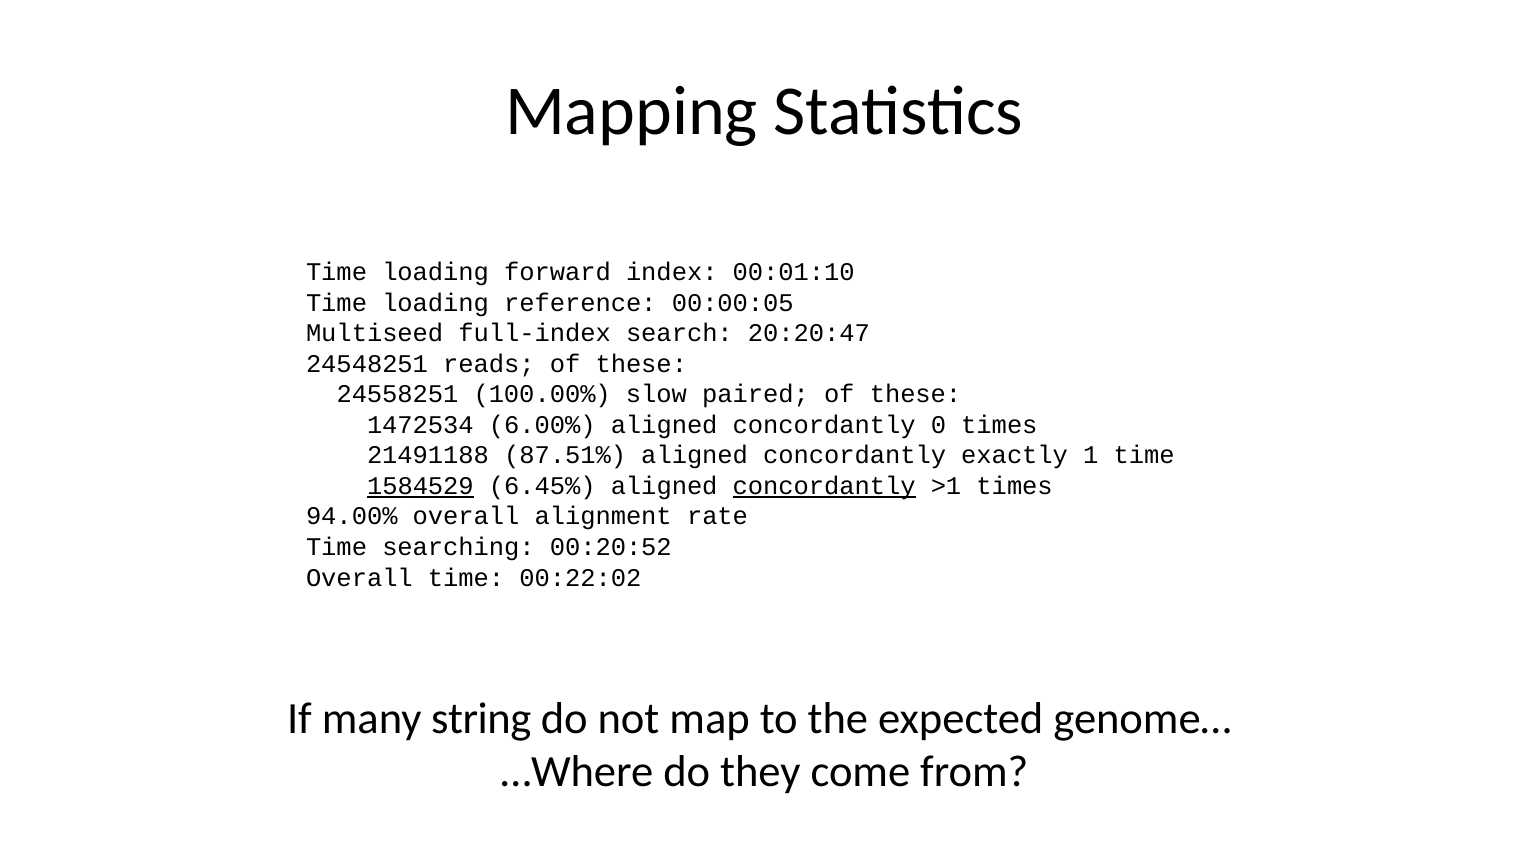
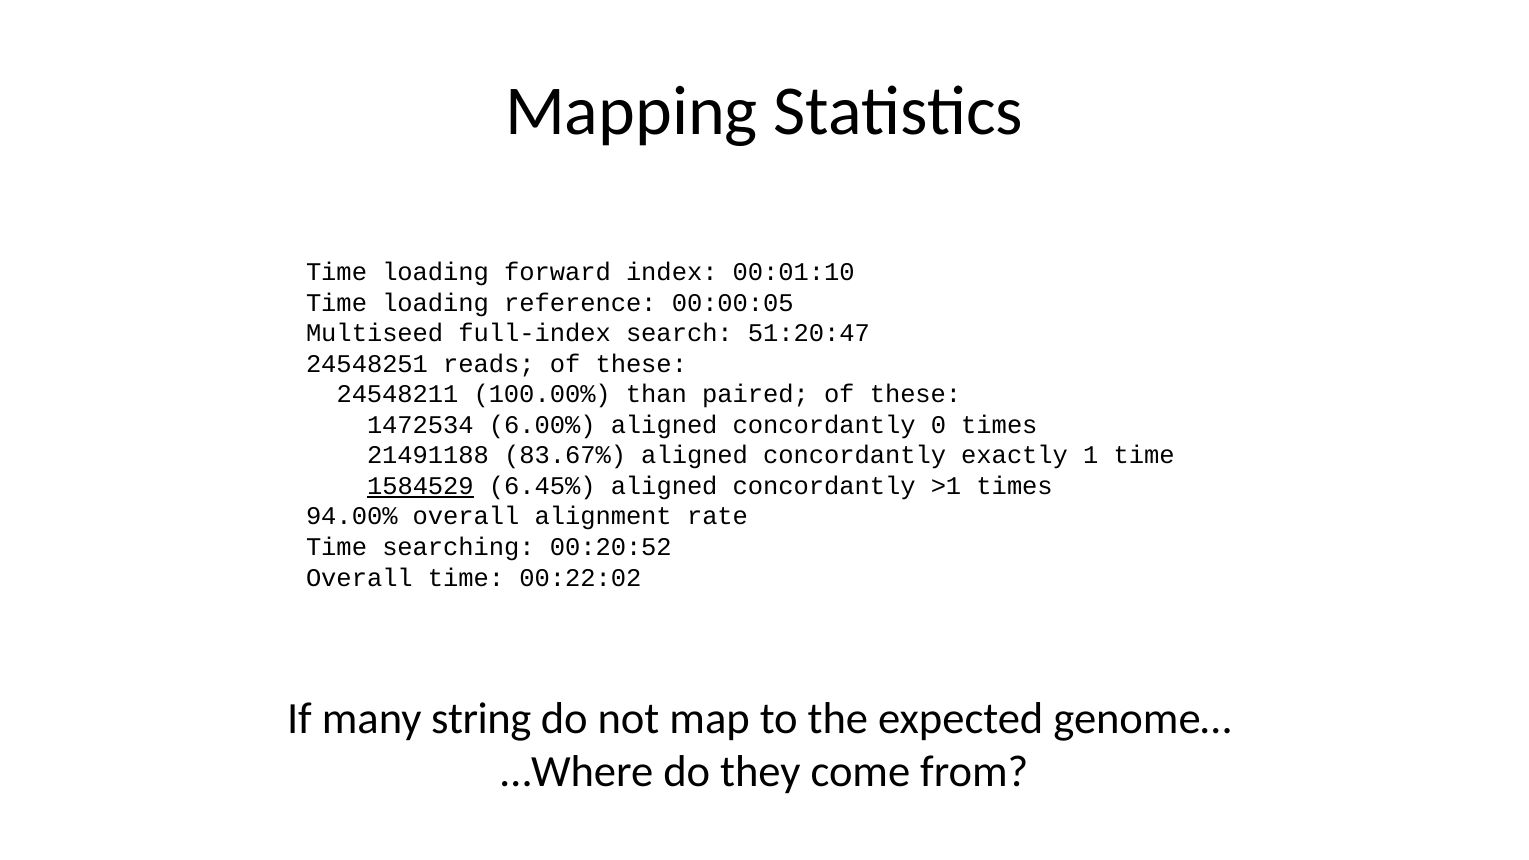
20:20:47: 20:20:47 -> 51:20:47 (809, 333)
24558251: 24558251 -> 24548211 (397, 394)
slow: slow -> than (656, 394)
87.51%: 87.51% -> 83.67% (565, 455)
concordantly underline: present -> none (824, 486)
